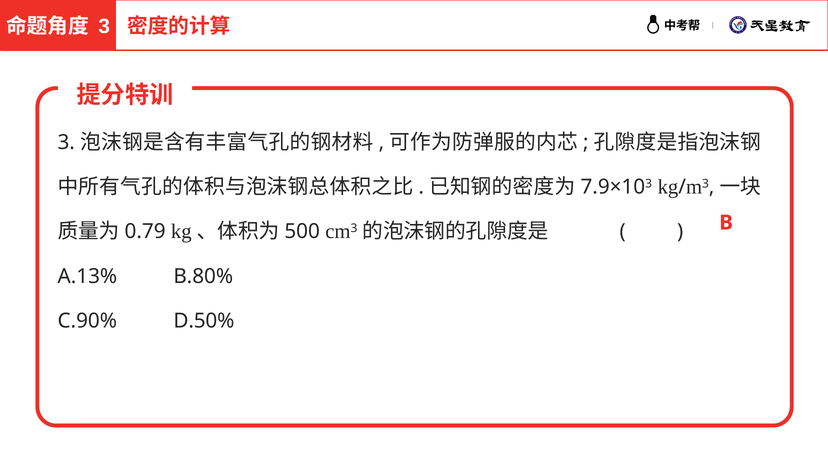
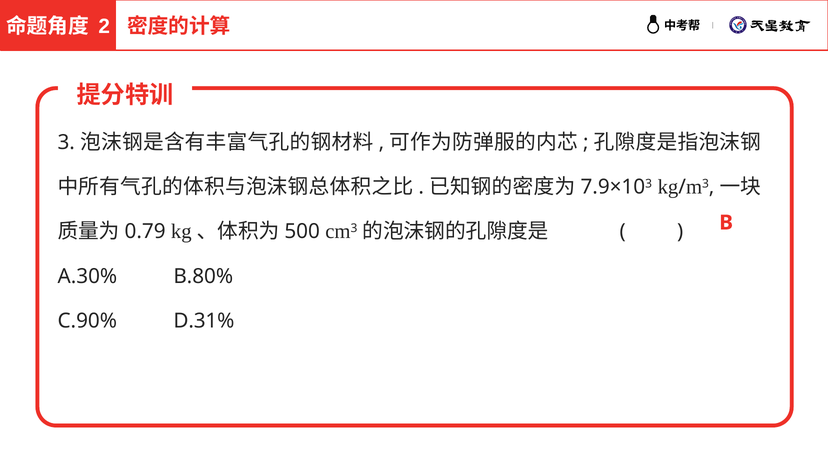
3: 3 -> 2 (104, 27)
A.13%: A.13% -> A.30% (87, 276)
D.50%: D.50% -> D.31% (204, 321)
